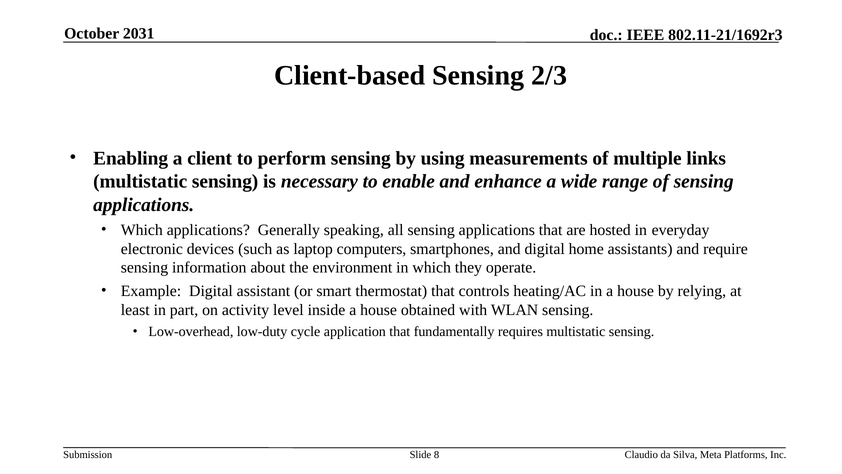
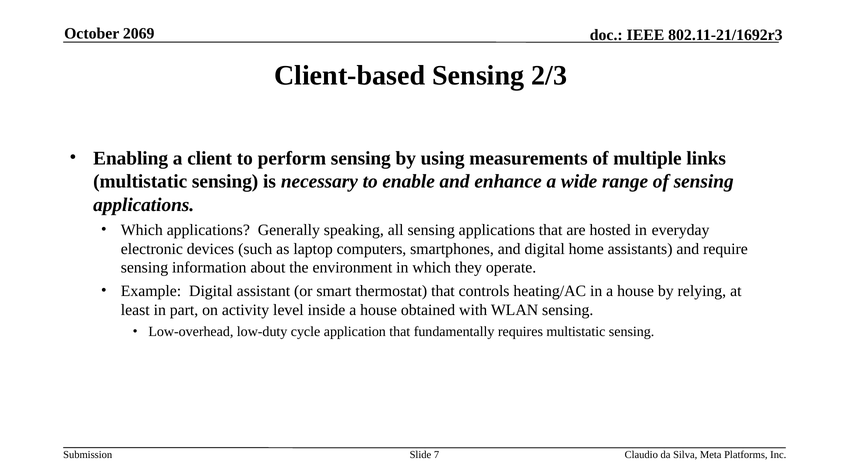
2031: 2031 -> 2069 (139, 33)
8: 8 -> 7 (437, 454)
